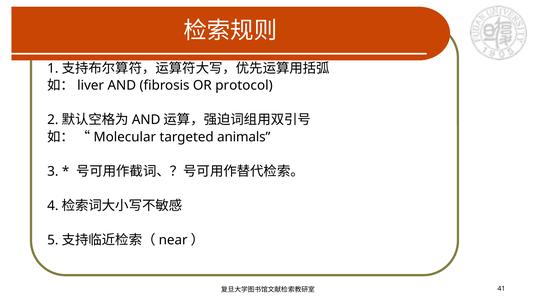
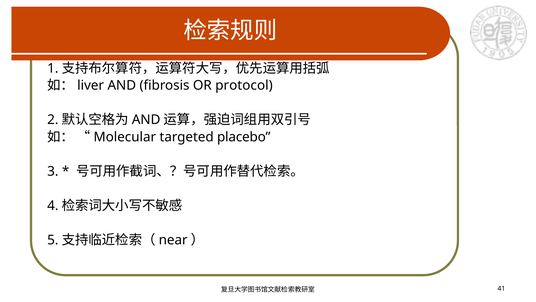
animals: animals -> placebo (244, 137)
